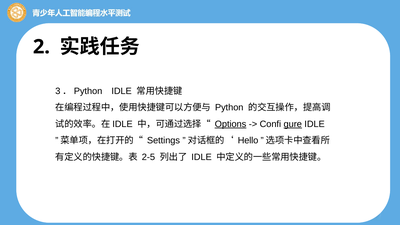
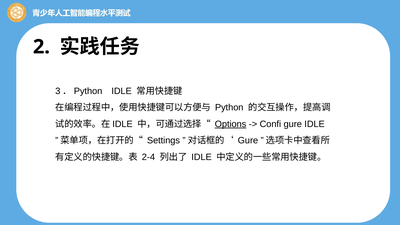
gure underline: present -> none (293, 124)
Hello: Hello -> Gure (248, 141)
2-5: 2-5 -> 2-4 (148, 157)
